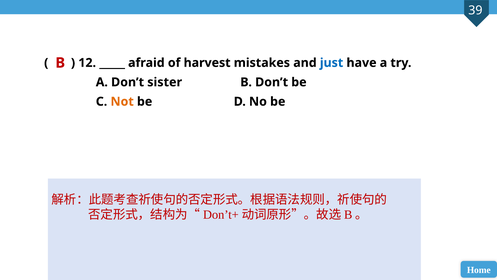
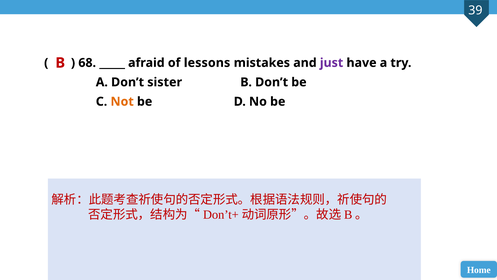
12: 12 -> 68 (87, 63)
harvest: harvest -> lessons (207, 63)
just colour: blue -> purple (332, 63)
